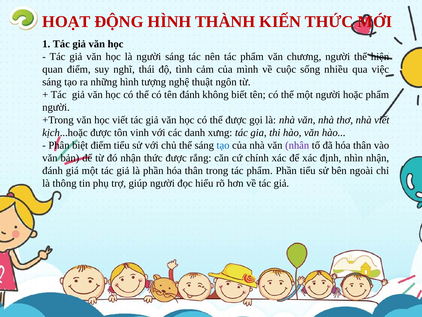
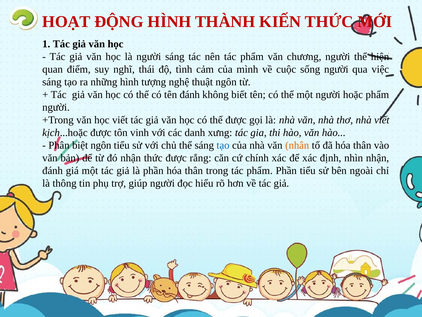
sống nhiều: nhiều -> người (336, 69)
biệt điểm: điểm -> ngôn (101, 145)
nhân colour: purple -> orange (297, 145)
